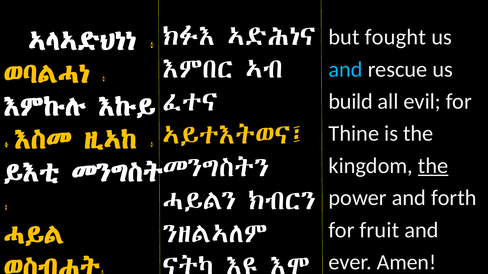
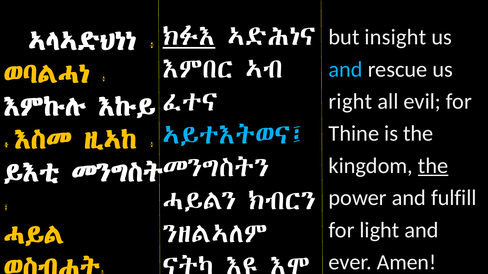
ክፉእ underline: none -> present (189, 36)
fought: fought -> insight (395, 37)
build: build -> right (350, 102)
ኣይተእትወና፤ colour: yellow -> light blue (234, 135)
forth: forth -> fulfill (454, 198)
fruit: fruit -> light (379, 230)
